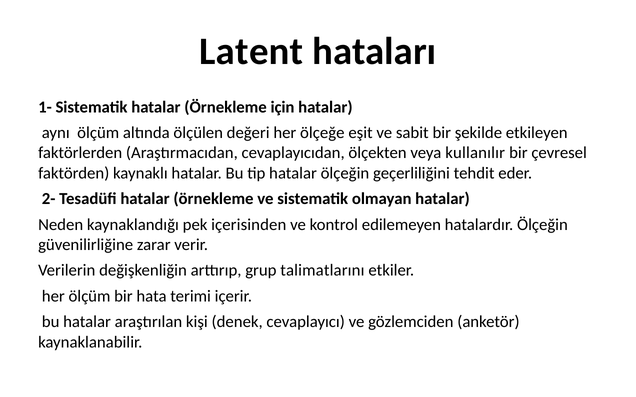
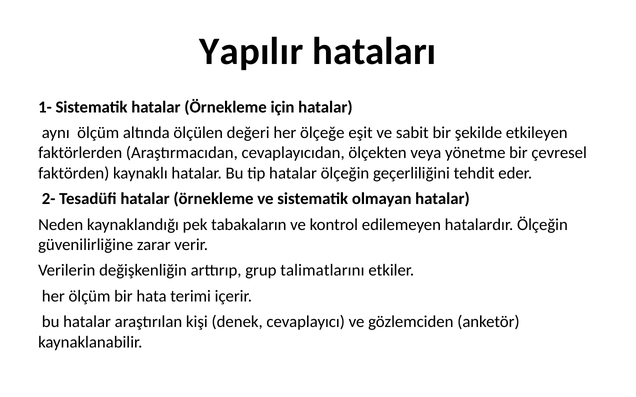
Latent: Latent -> Yapılır (251, 52)
kullanılır: kullanılır -> yönetme (475, 153)
içerisinden: içerisinden -> tabakaların (249, 225)
